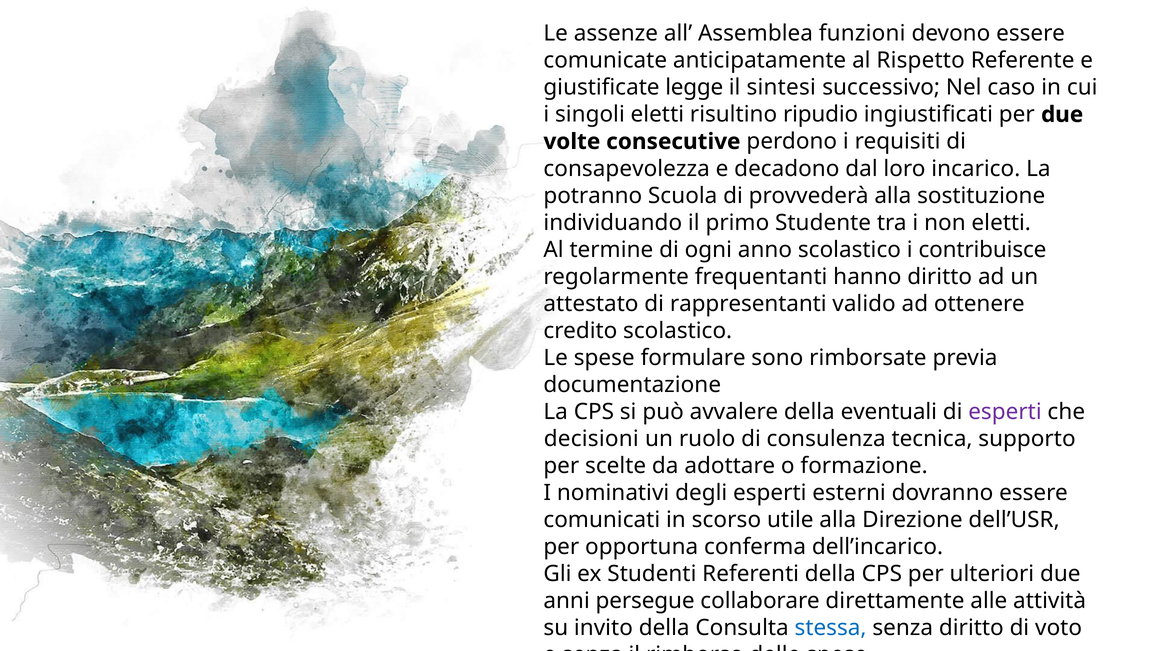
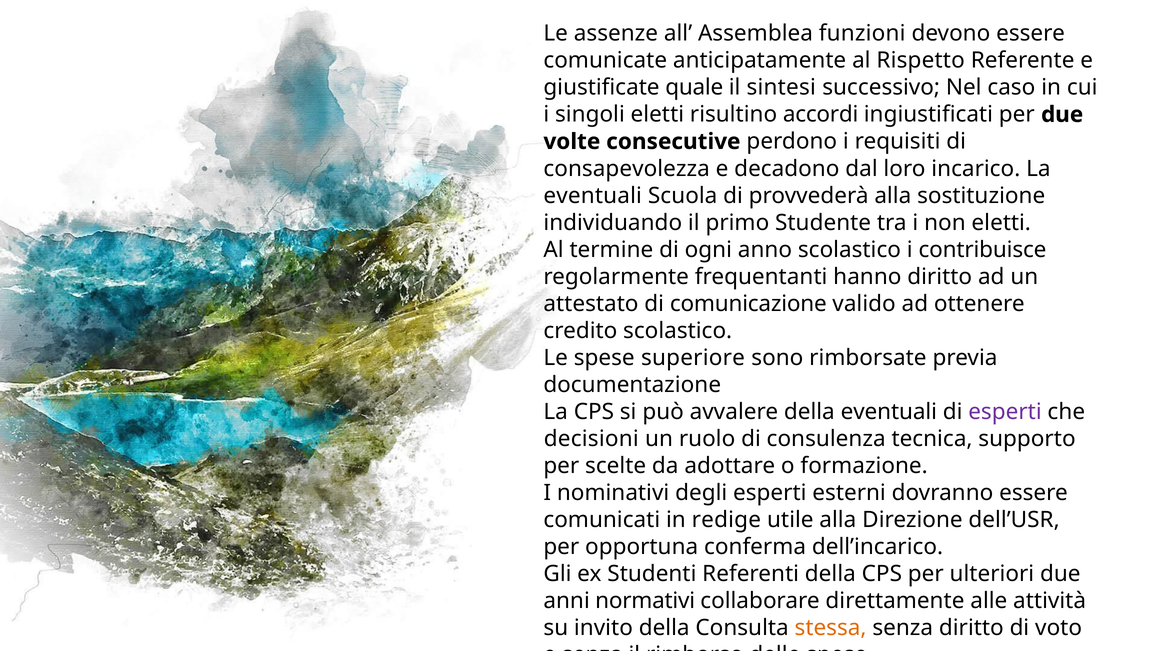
legge: legge -> quale (694, 88)
ripudio: ripudio -> accordi (821, 115)
potranno: potranno -> eventuali (593, 196)
rappresentanti: rappresentanti -> comunicazione (748, 304)
formulare: formulare -> superiore (693, 358)
scorso: scorso -> redige (726, 520)
persegue: persegue -> normativi (645, 601)
stessa colour: blue -> orange (831, 628)
